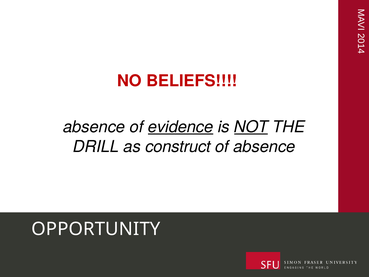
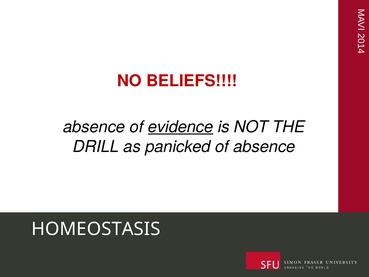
NOT underline: present -> none (251, 127)
construct: construct -> panicked (178, 147)
OPPORTUNITY: OPPORTUNITY -> HOMEOSTASIS (96, 229)
